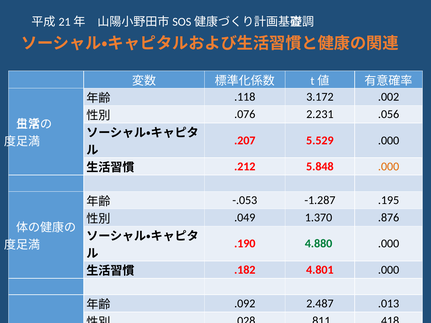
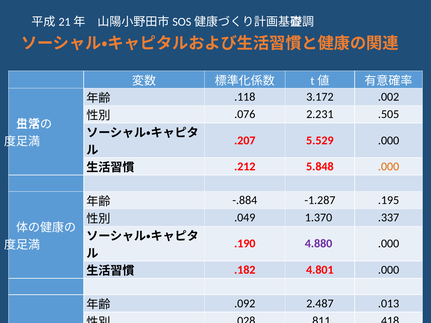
.056: .056 -> .505 (389, 114)
-.053: -.053 -> -.884 (245, 200)
.876: .876 -> .337 (389, 218)
4.880 colour: green -> purple (319, 244)
